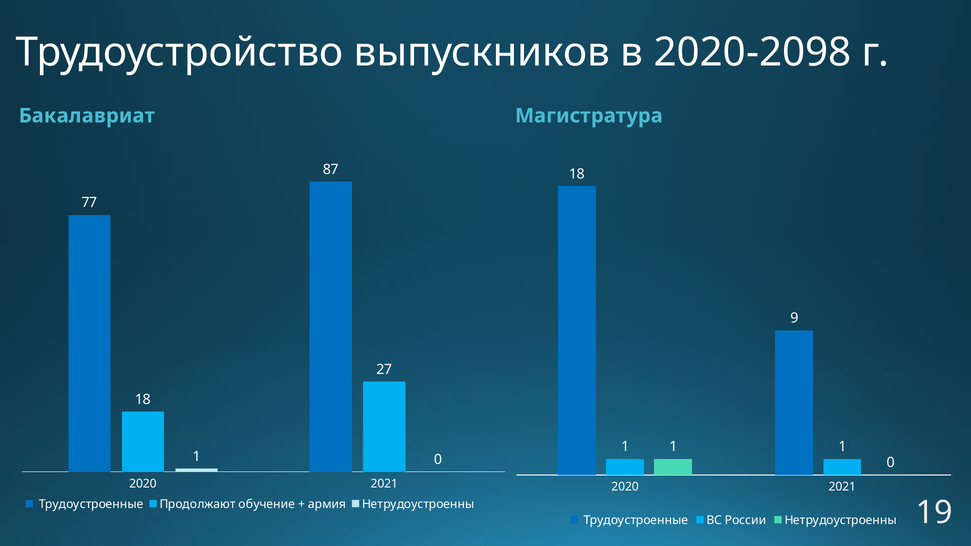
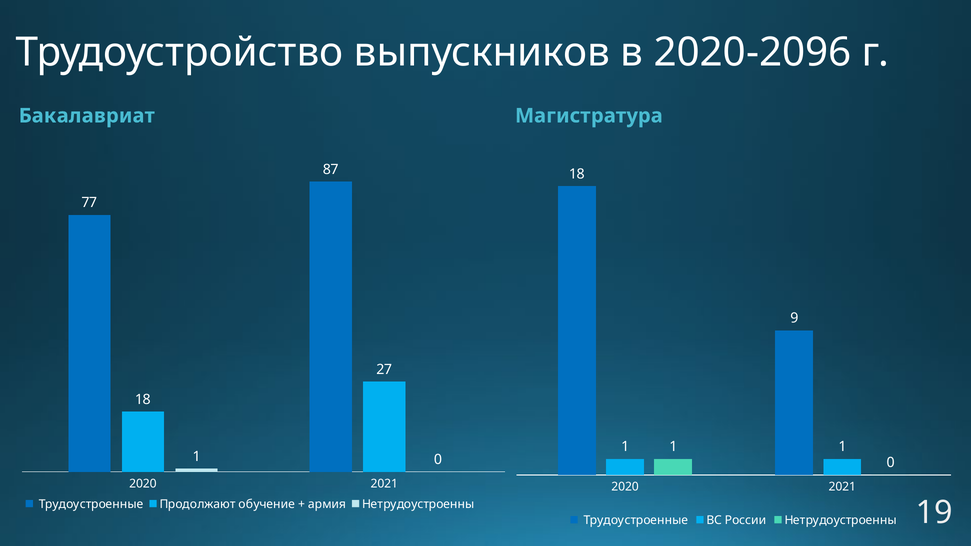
2020-2098: 2020-2098 -> 2020-2096 (753, 52)
